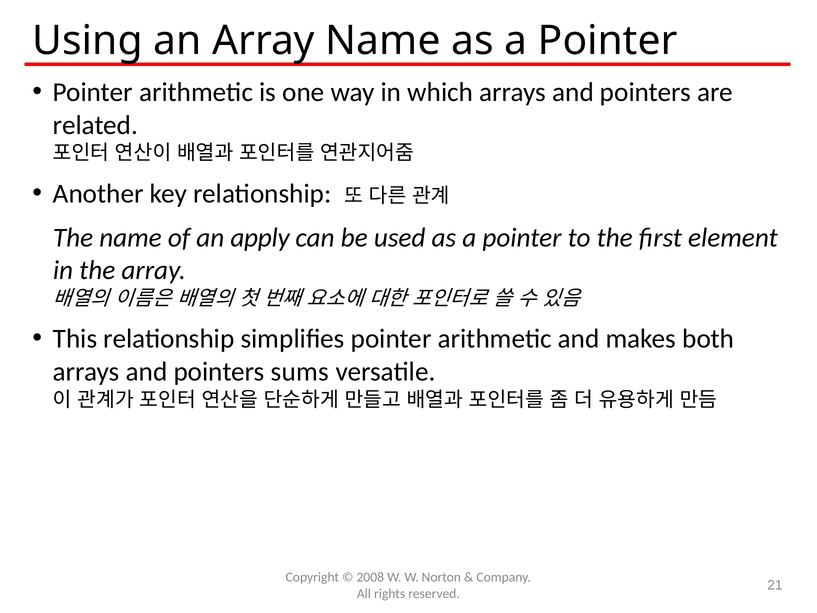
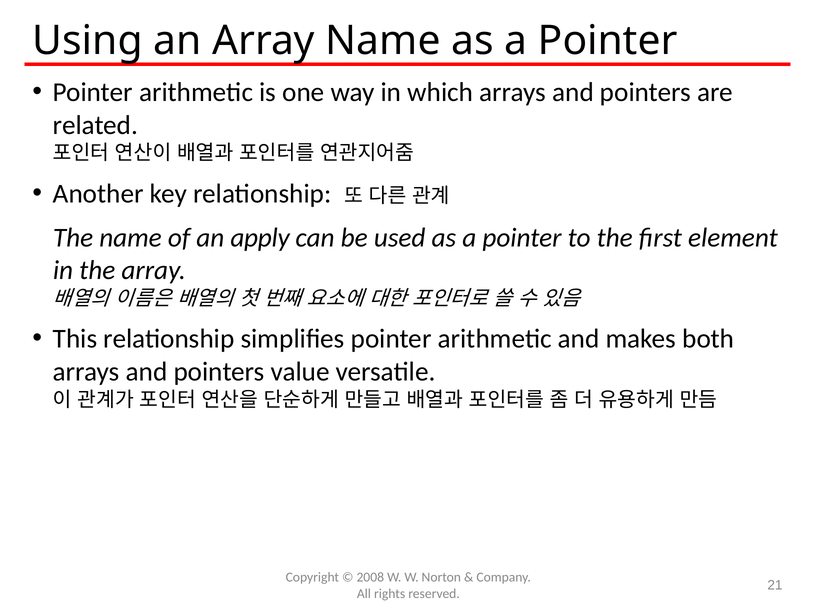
sums: sums -> value (300, 372)
